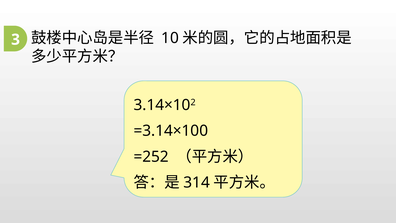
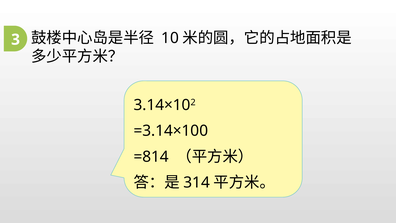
=252: =252 -> =814 (151, 157)
